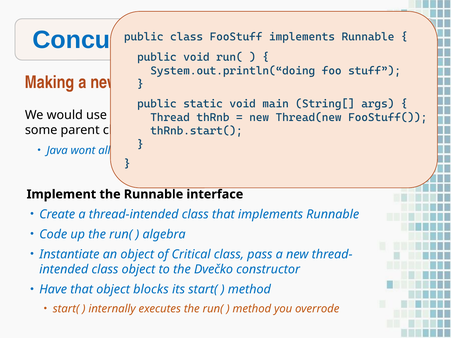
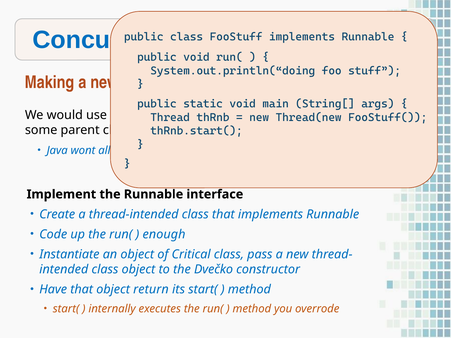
algebra: algebra -> enough (164, 235)
blocks: blocks -> return (151, 290)
